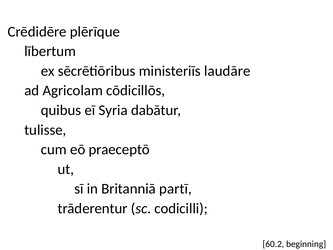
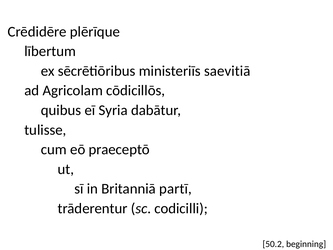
laudāre: laudāre -> saevitiā (227, 71)
60.2: 60.2 -> 50.2 (273, 244)
